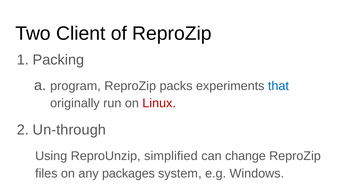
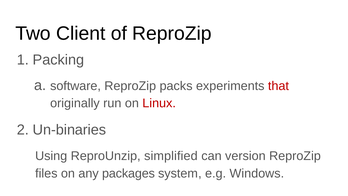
program: program -> software (76, 86)
that colour: blue -> red (278, 86)
Un-through: Un-through -> Un-binaries (69, 130)
change: change -> version (245, 156)
